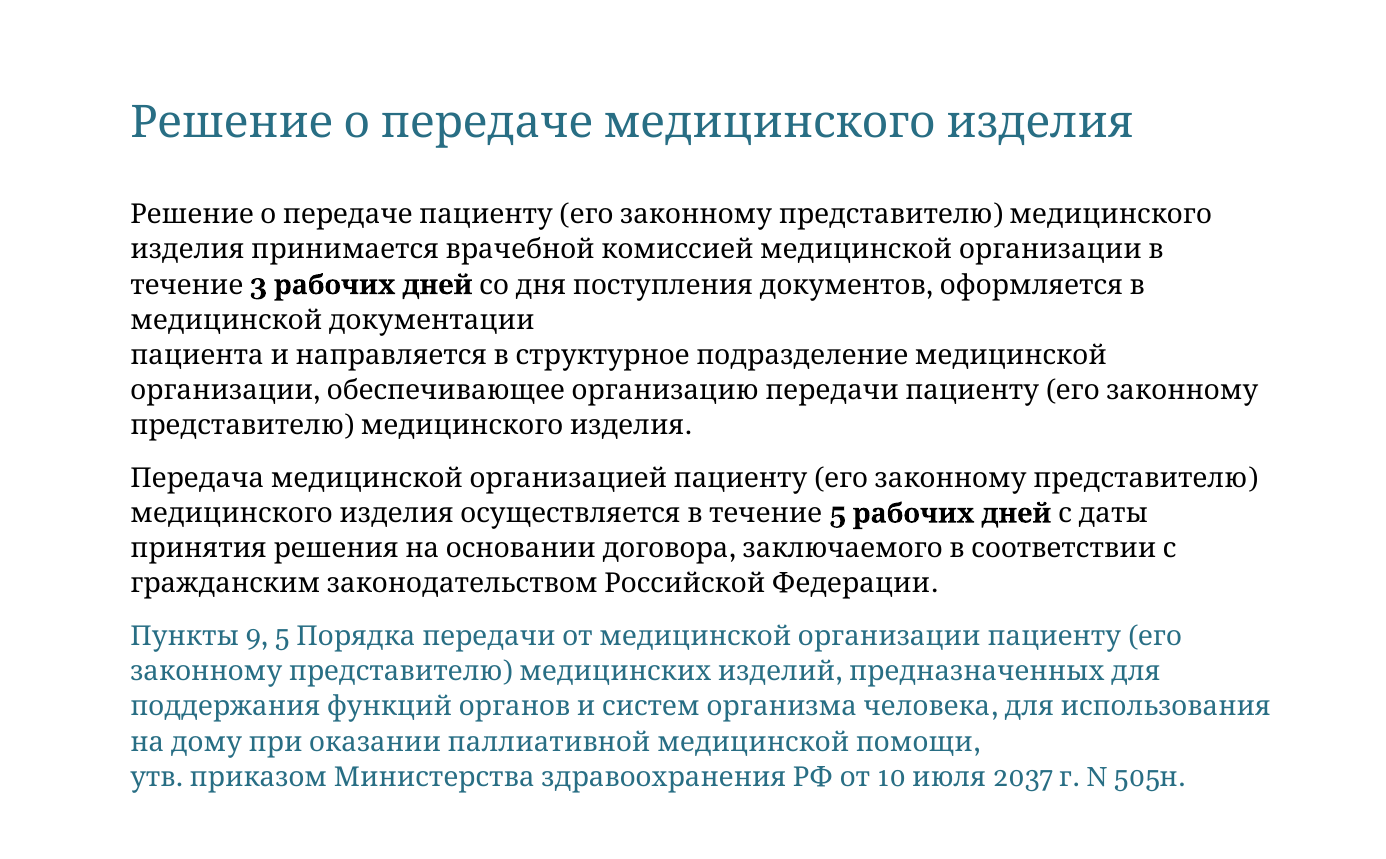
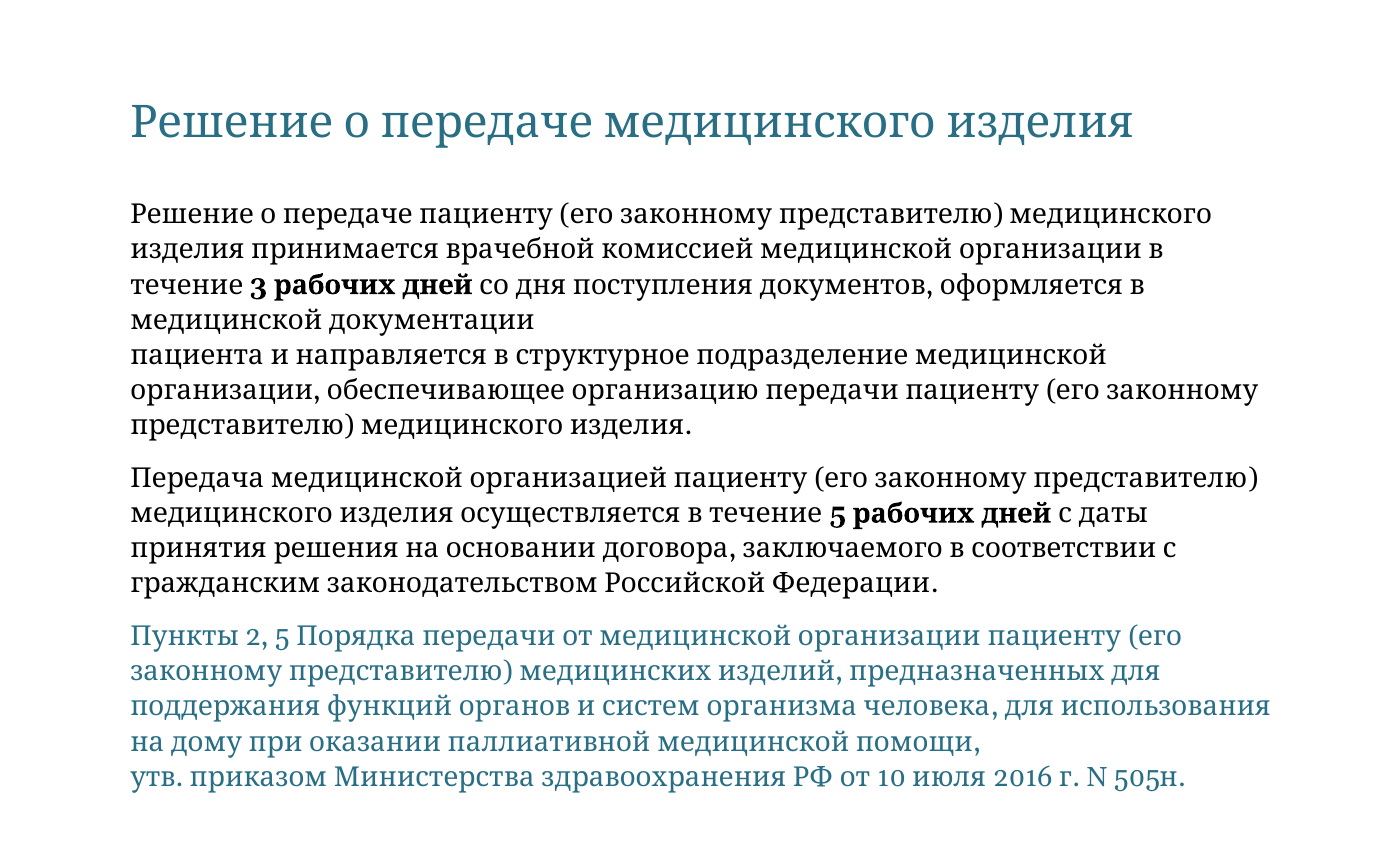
9: 9 -> 2 (257, 637)
2037: 2037 -> 2016 (1023, 777)
